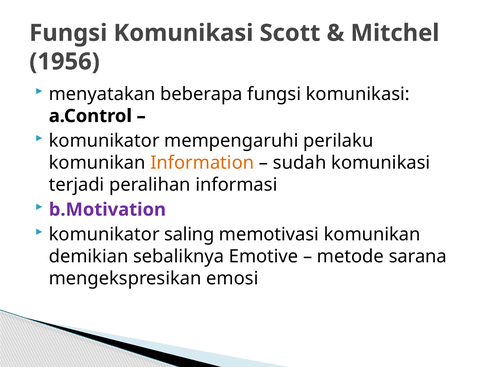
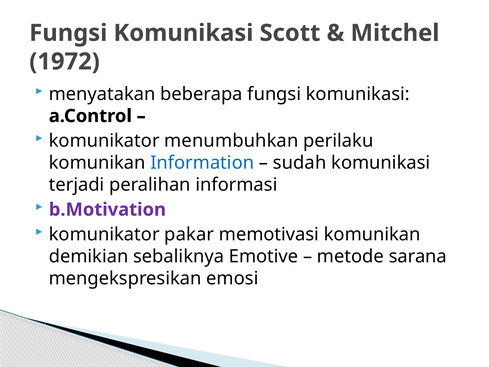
1956: 1956 -> 1972 (65, 62)
mempengaruhi: mempengaruhi -> menumbuhkan (231, 141)
Information colour: orange -> blue (202, 163)
saling: saling -> pakar (189, 234)
